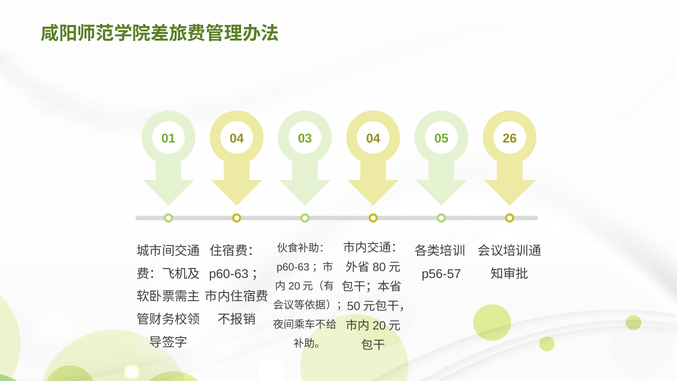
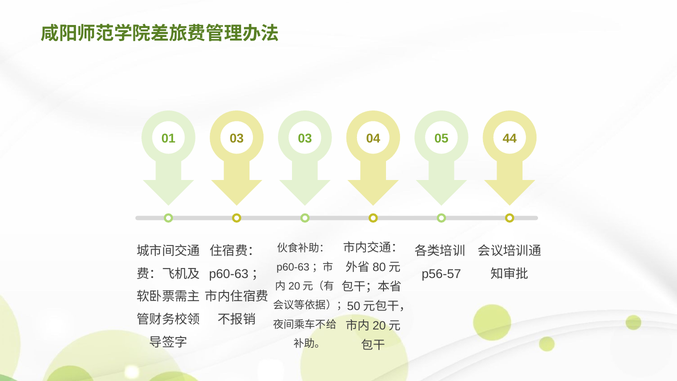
01 04: 04 -> 03 (237, 138)
26: 26 -> 44 (510, 138)
